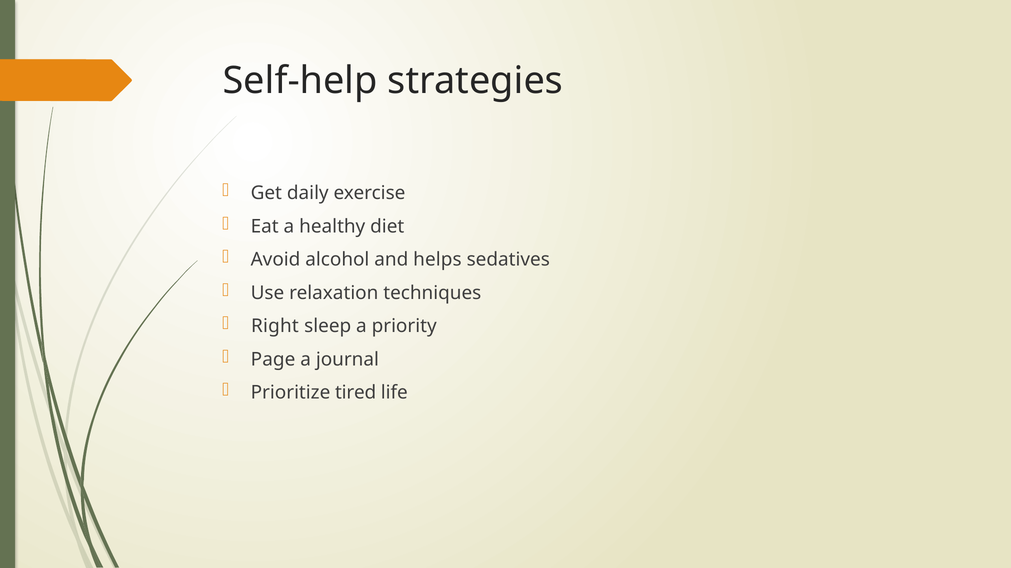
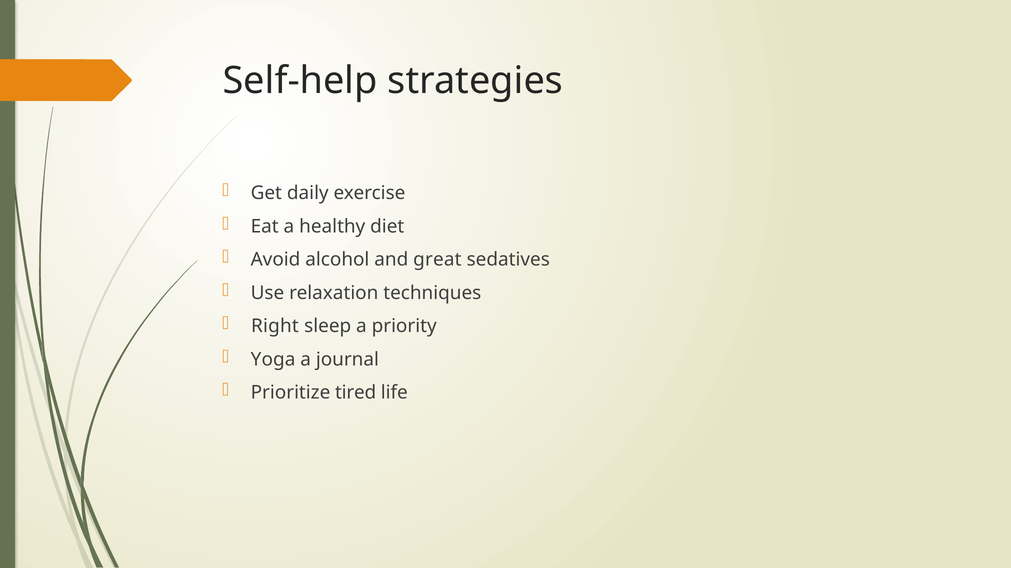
helps: helps -> great (437, 260)
Page: Page -> Yoga (273, 360)
